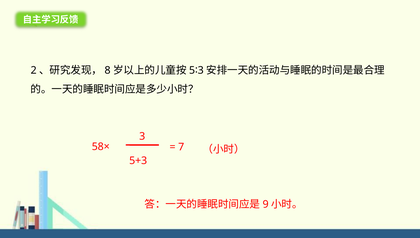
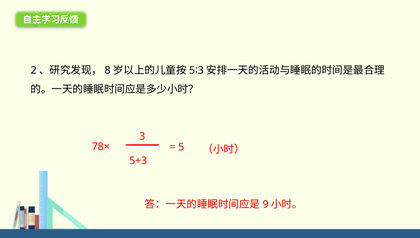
58×: 58× -> 78× (101, 147)
7: 7 -> 5 (181, 147)
